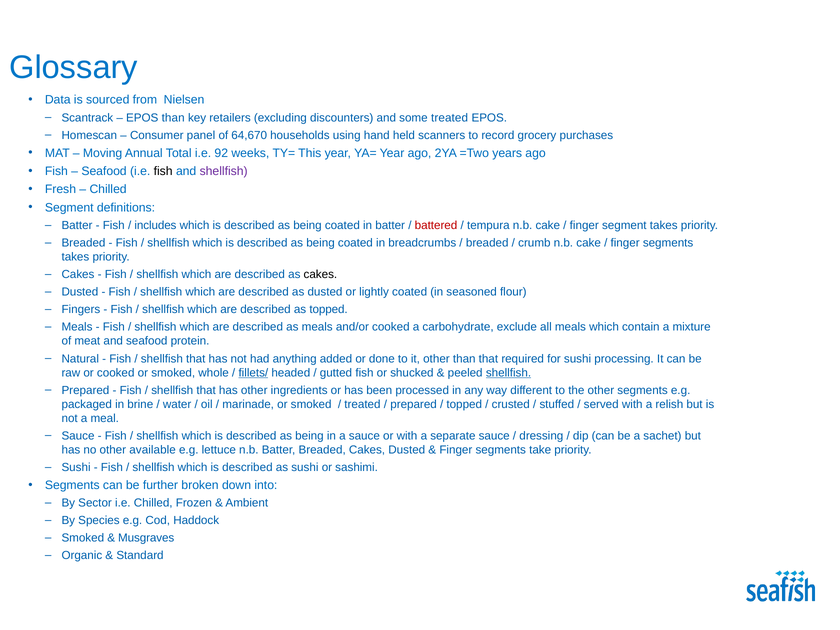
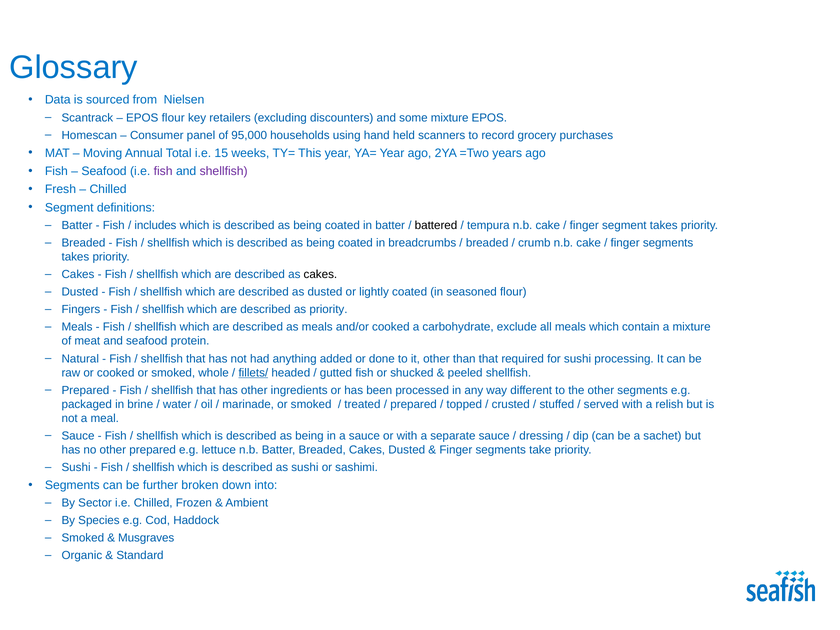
EPOS than: than -> flour (173, 118)
some treated: treated -> mixture (450, 118)
64,670: 64,670 -> 95,000 (249, 135)
92: 92 -> 15 (221, 153)
fish colour: black -> purple (163, 171)
battered colour: red -> black (436, 225)
as topped: topped -> priority (328, 310)
shellfish underline: present -> none (508, 373)
other available: available -> prepared (153, 450)
